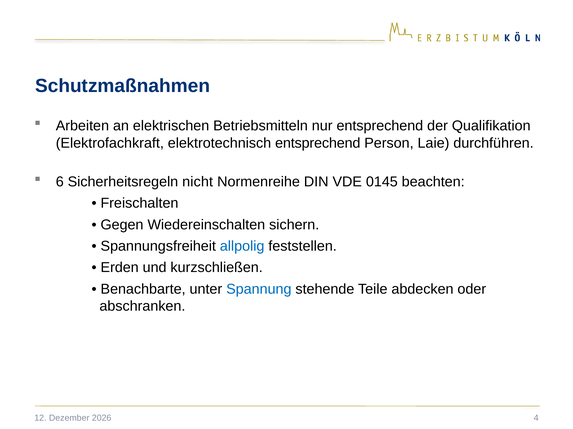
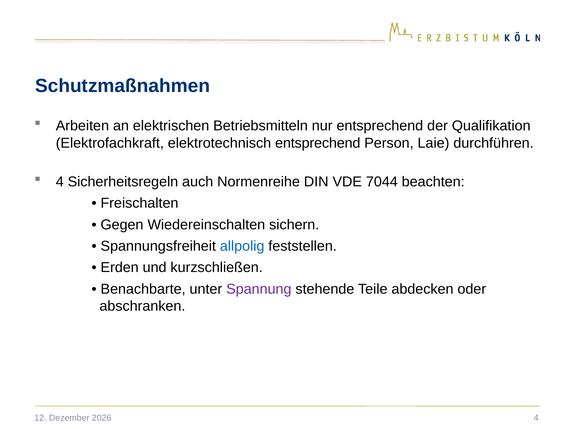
6: 6 -> 4 (60, 182)
nicht: nicht -> auch (198, 182)
0145: 0145 -> 7044 (382, 182)
Spannung colour: blue -> purple (259, 290)
